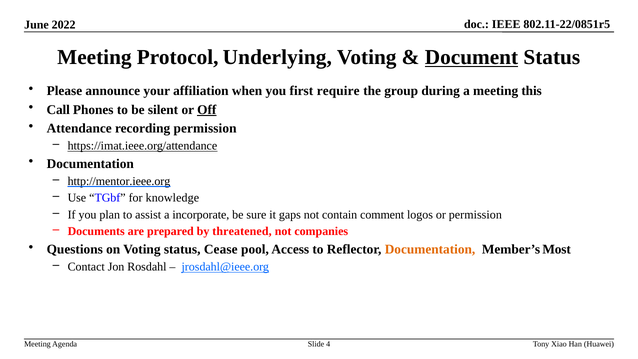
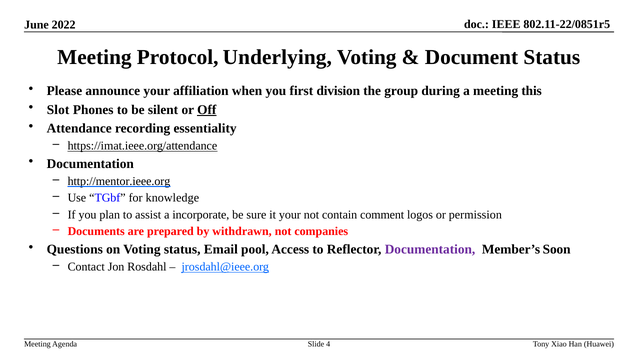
Document underline: present -> none (471, 57)
require: require -> division (338, 91)
Call: Call -> Slot (58, 110)
recording permission: permission -> essentiality (205, 128)
it gaps: gaps -> your (290, 215)
threatened: threatened -> withdrawn (242, 231)
Cease: Cease -> Email (221, 249)
Documentation colour: orange -> purple (430, 249)
Most: Most -> Soon (557, 249)
